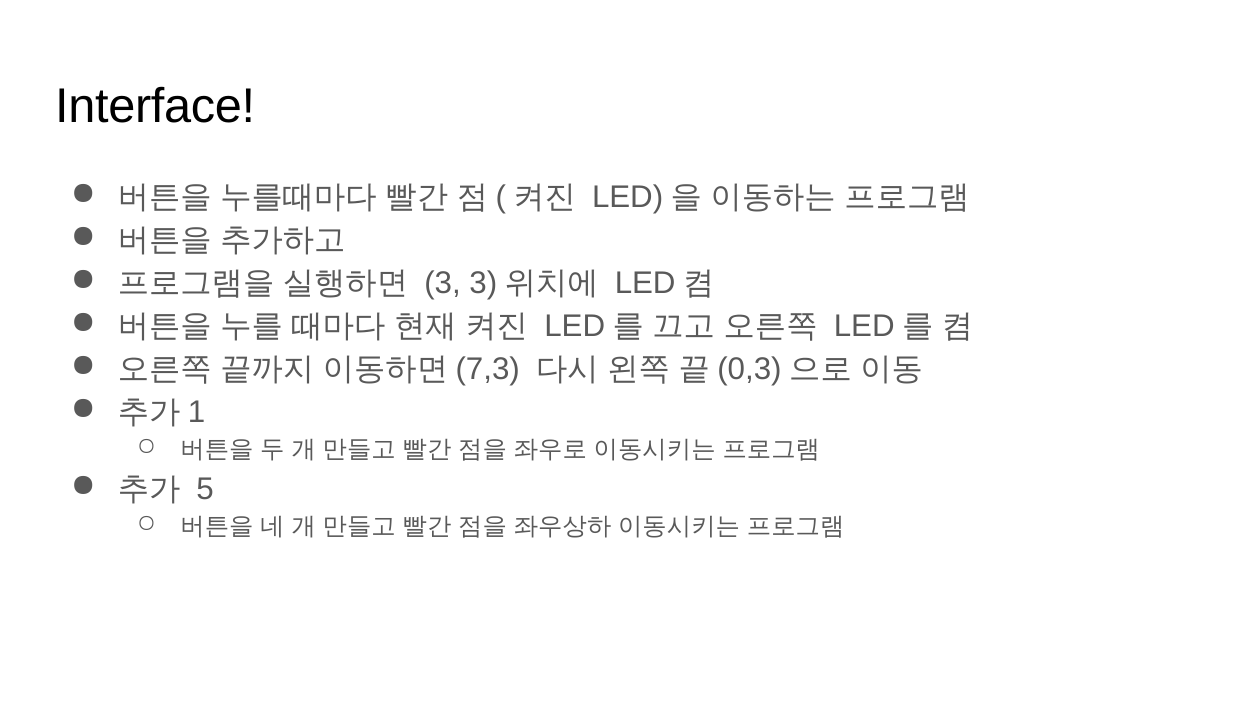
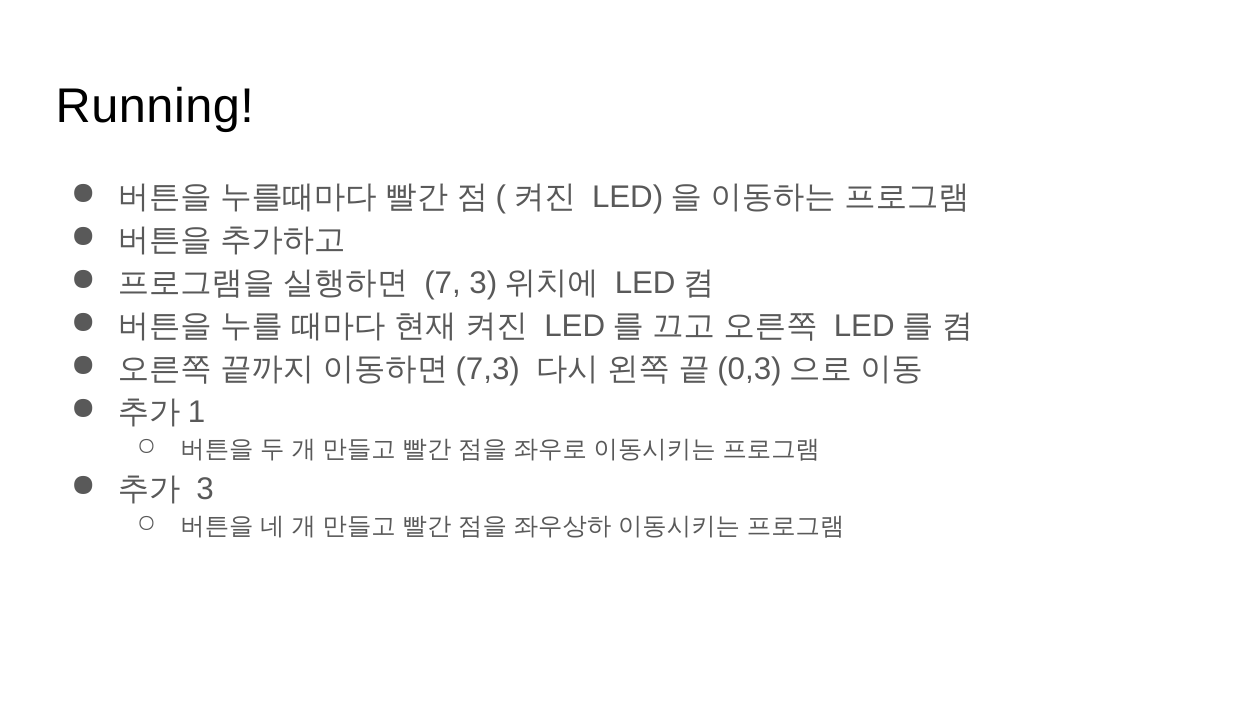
Interface: Interface -> Running (155, 106)
3: 3 -> 7 (443, 283)
5: 5 -> 3 (205, 490)
